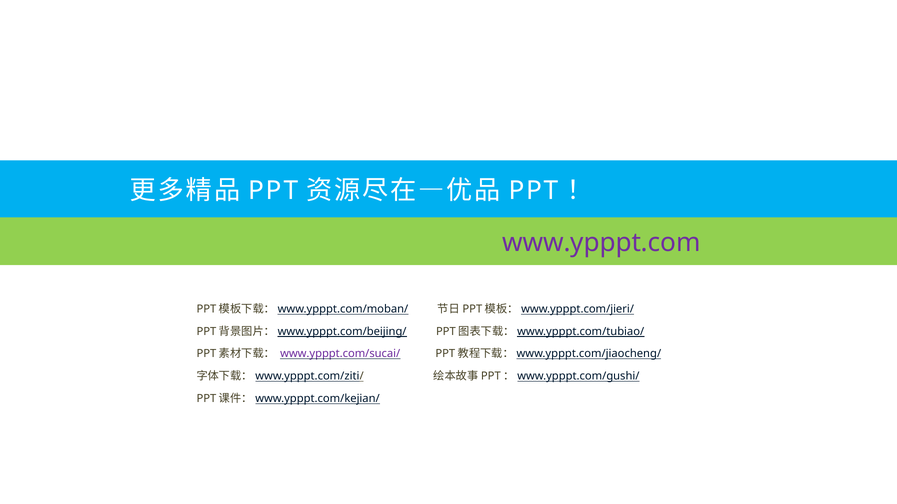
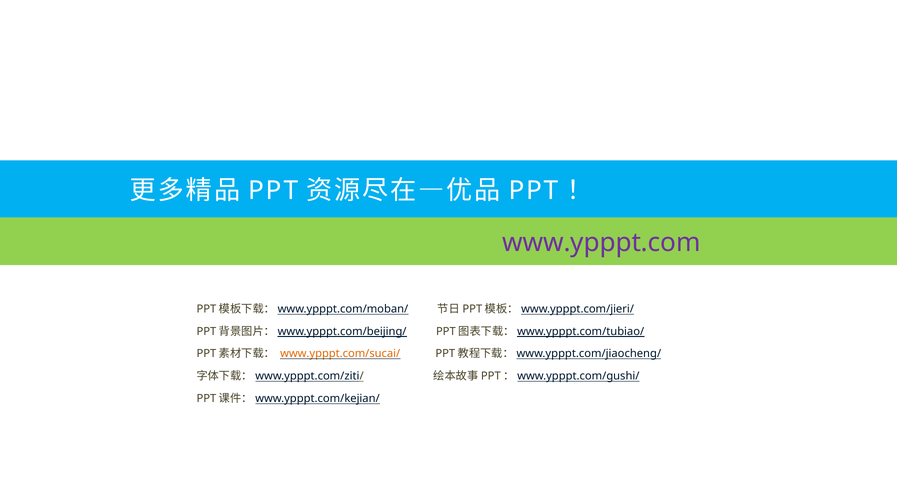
www.ypppt.com/sucai/ colour: purple -> orange (340, 354)
